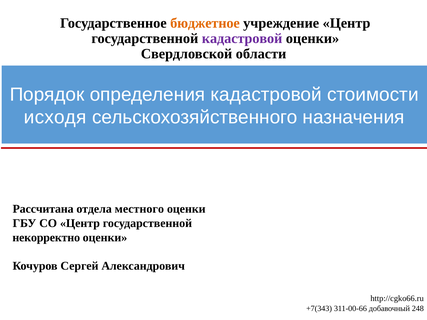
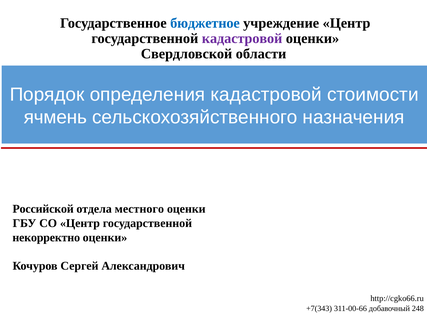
бюджетное colour: orange -> blue (205, 23)
исходя: исходя -> ячмень (55, 117)
Рассчитана: Рассчитана -> Российской (43, 209)
